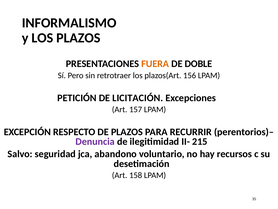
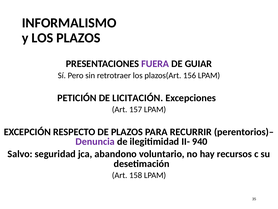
FUERA colour: orange -> purple (155, 64)
DOBLE: DOBLE -> GUIAR (198, 64)
215: 215 -> 940 (200, 141)
